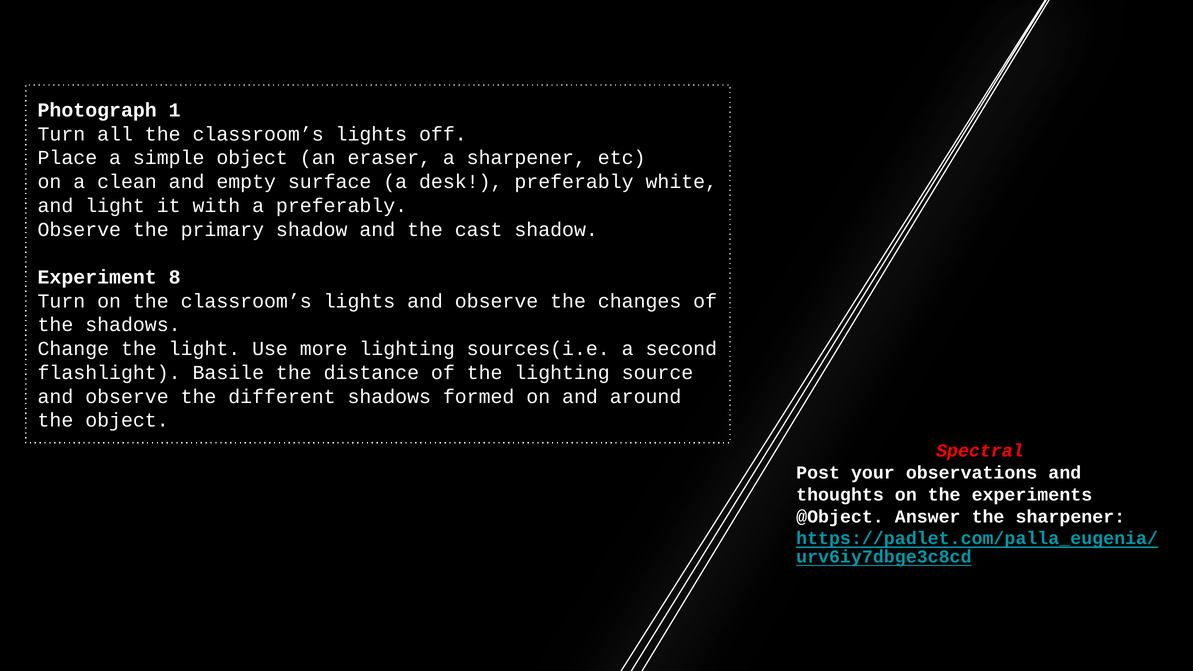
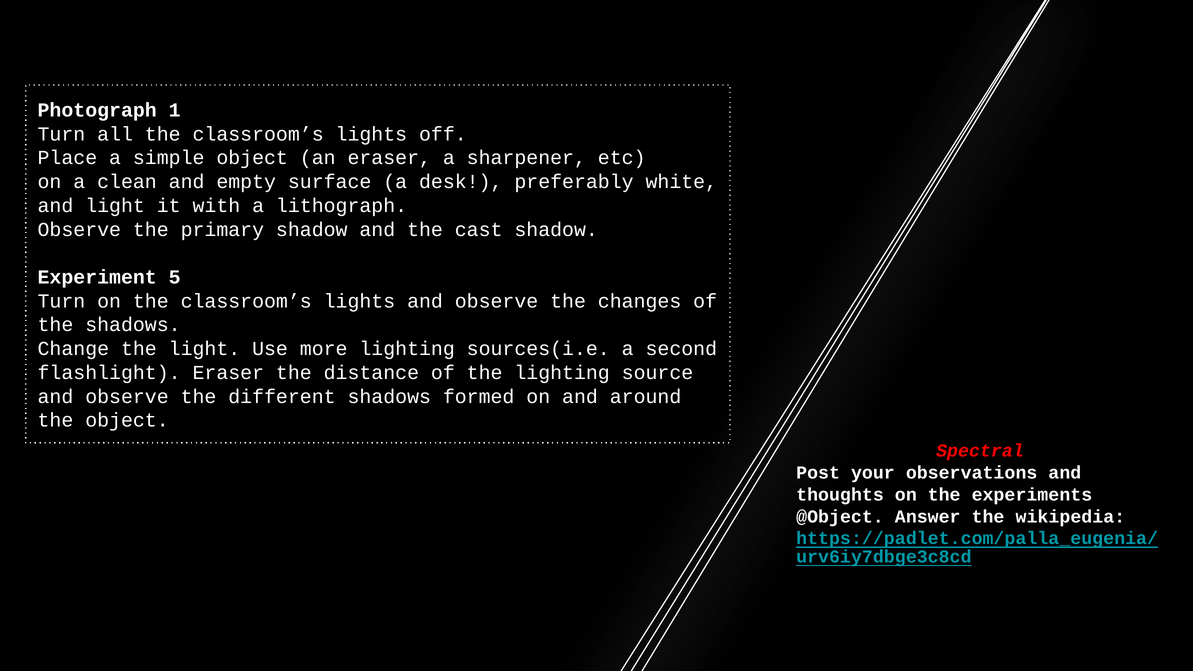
a preferably: preferably -> lithograph (342, 206)
8: 8 -> 5 (175, 277)
flashlight Basile: Basile -> Eraser (228, 373)
the sharpener: sharpener -> wikipedia (1070, 517)
